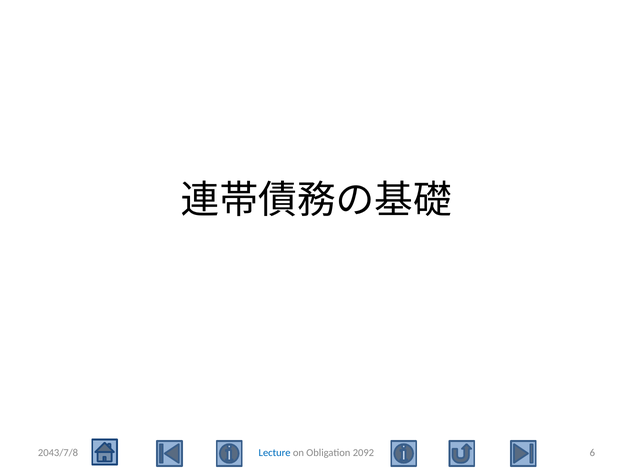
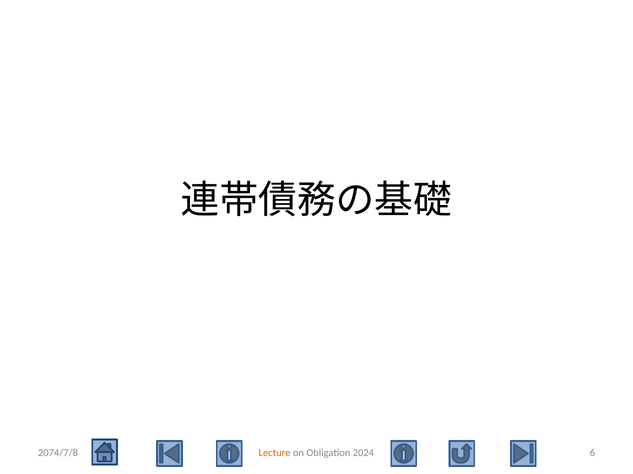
Lecture colour: blue -> orange (275, 453)
2092: 2092 -> 2024 (363, 453)
2043/7/8: 2043/7/8 -> 2074/7/8 (58, 453)
